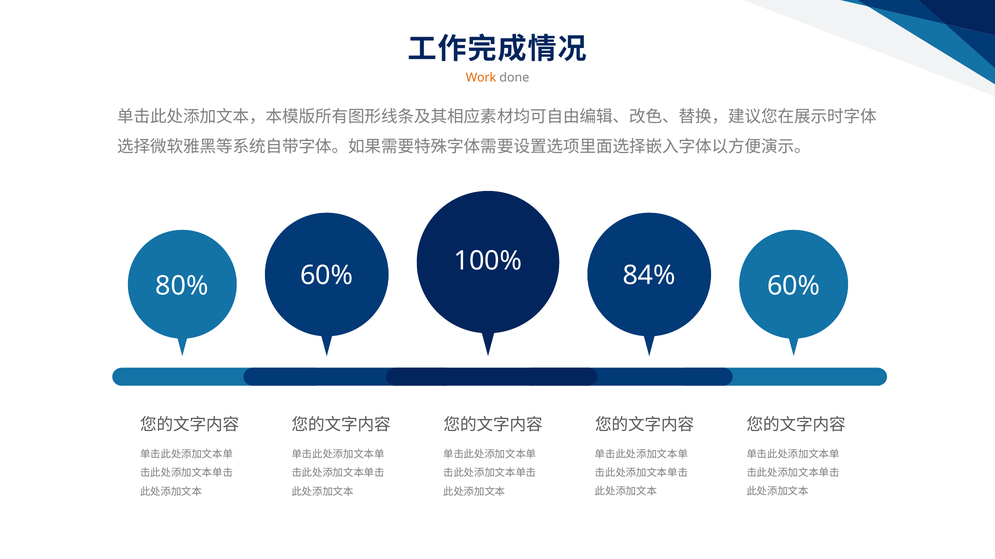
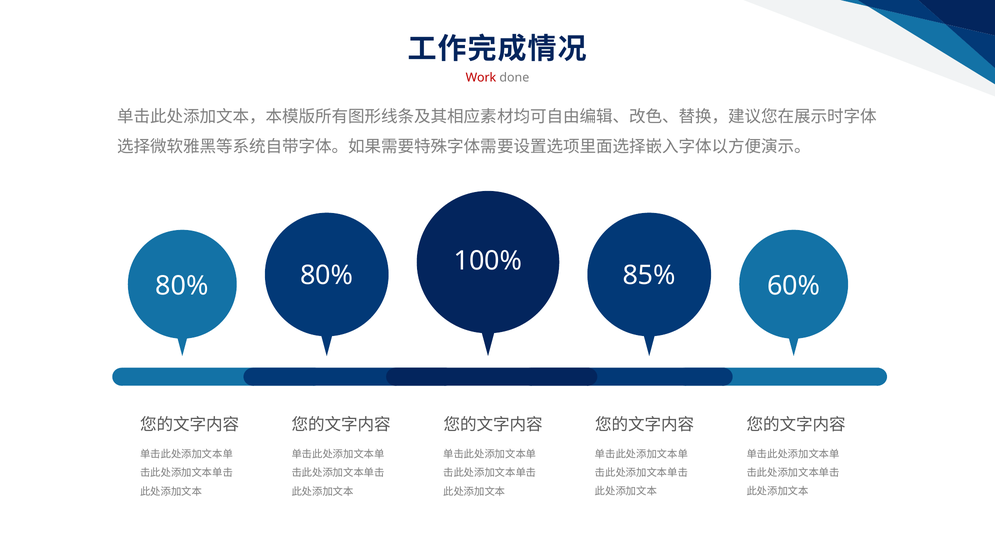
Work colour: orange -> red (481, 78)
84%: 84% -> 85% (649, 276)
80% 60%: 60% -> 80% (327, 276)
